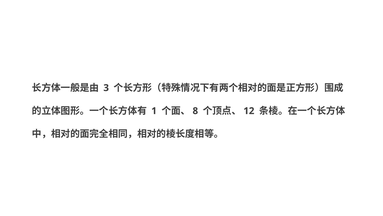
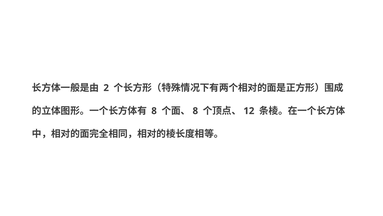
3: 3 -> 2 (106, 88)
1: 1 -> 8 (154, 111)
